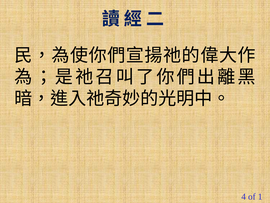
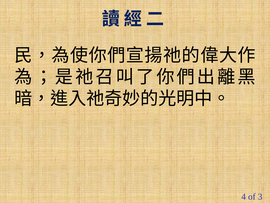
1: 1 -> 3 (260, 196)
